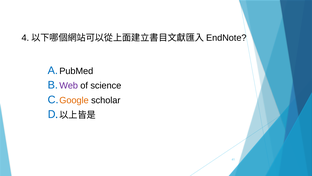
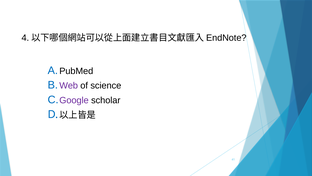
Google colour: orange -> purple (74, 100)
